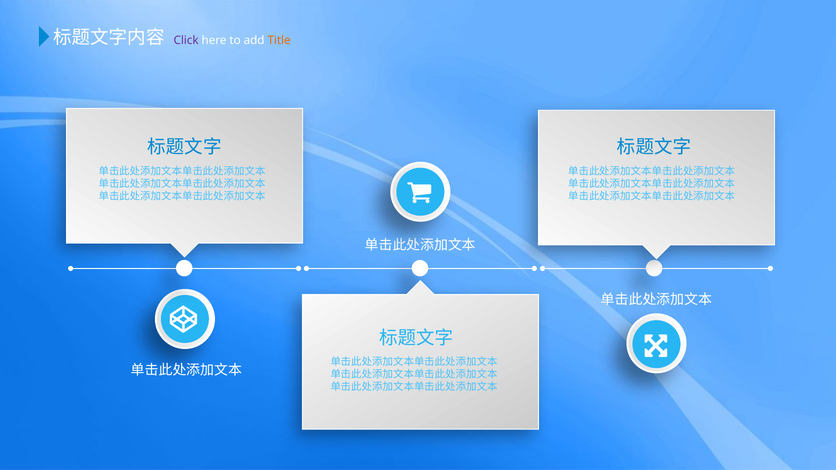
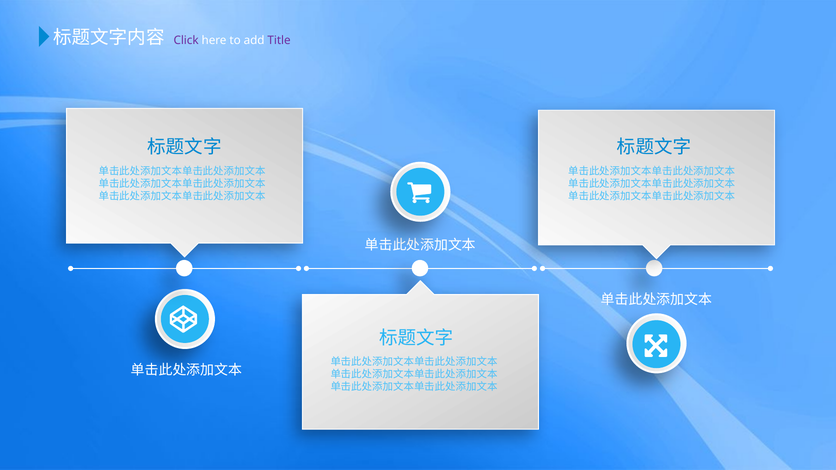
Title colour: orange -> purple (279, 40)
